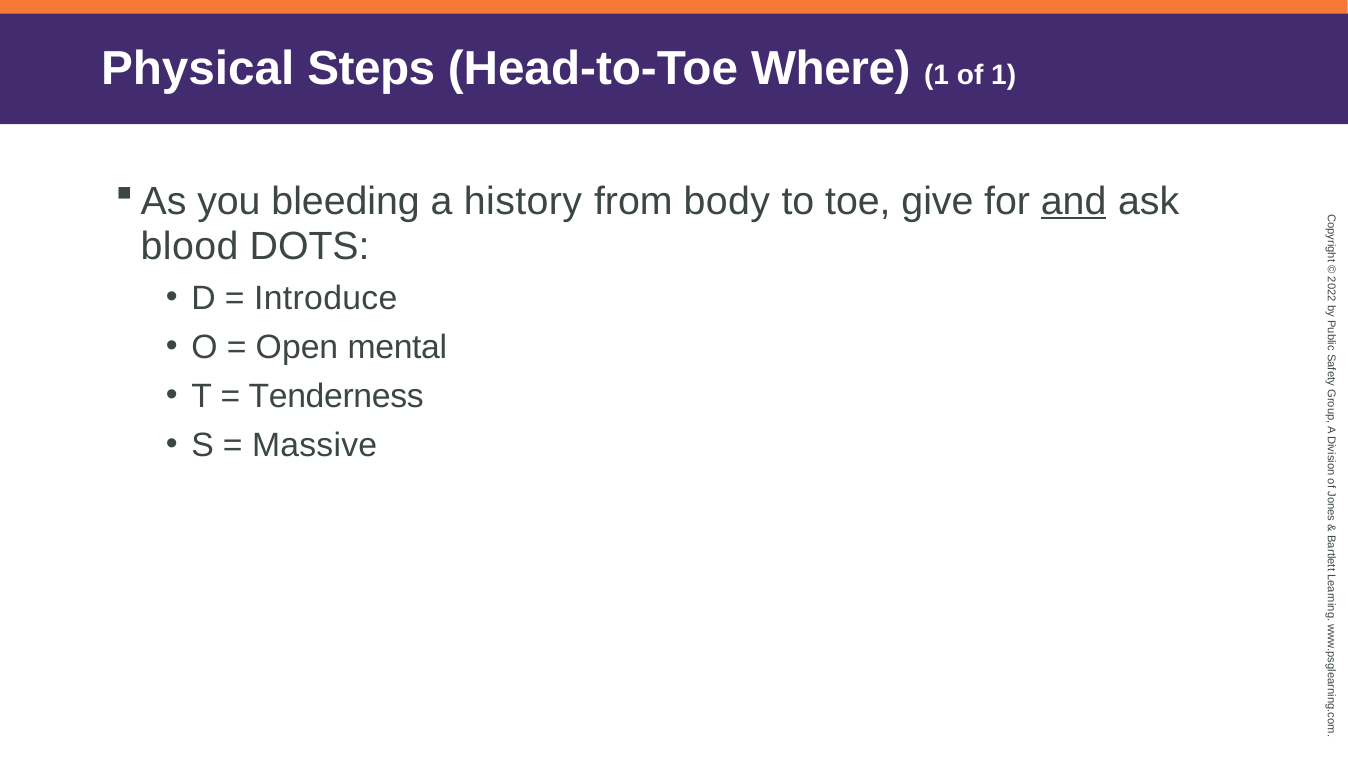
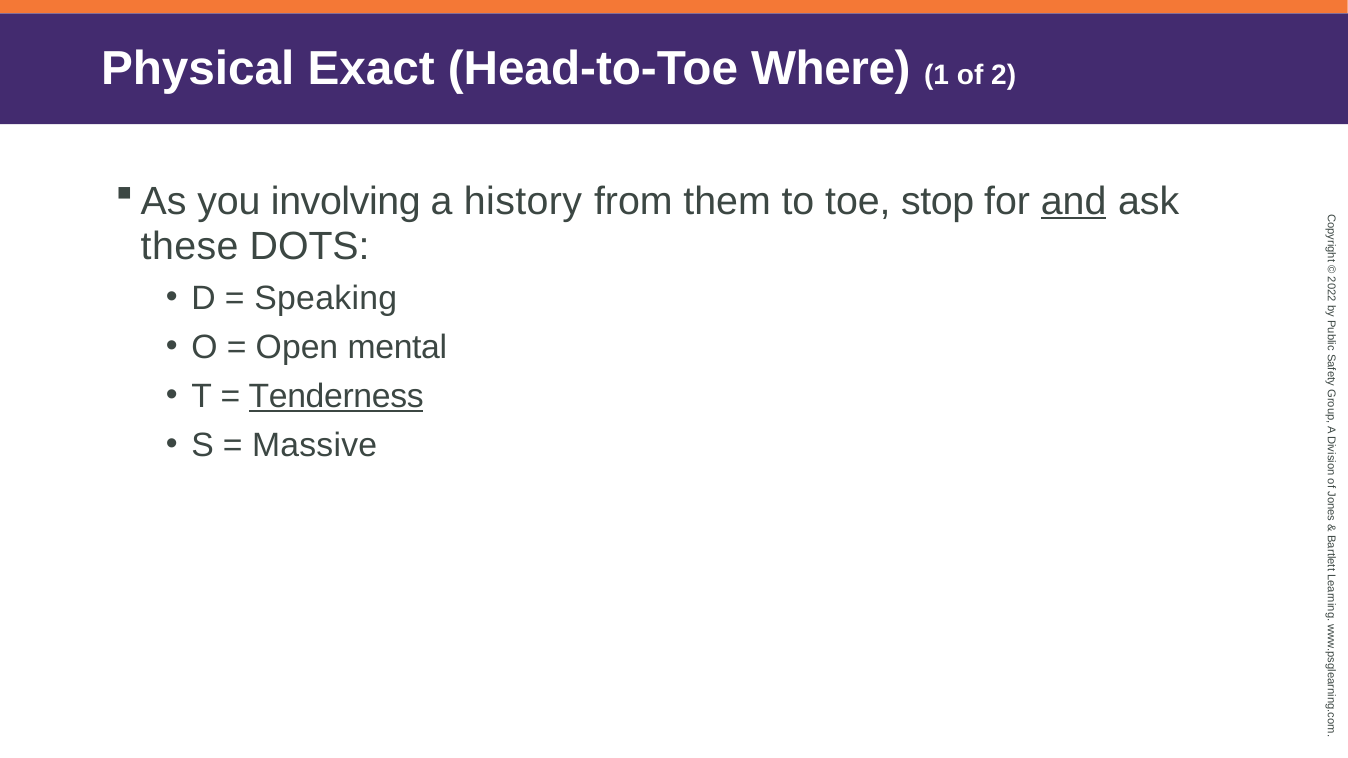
Steps: Steps -> Exact (371, 69)
of 1: 1 -> 2 (1004, 76)
bleeding: bleeding -> involving (346, 201)
body: body -> them (727, 201)
give: give -> stop (938, 201)
blood: blood -> these (190, 246)
Introduce: Introduce -> Speaking (326, 298)
Tenderness underline: none -> present (336, 397)
